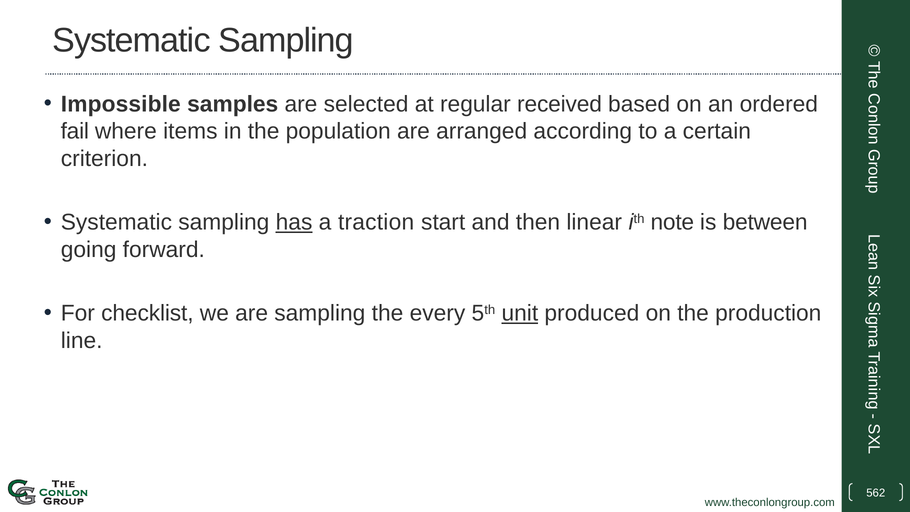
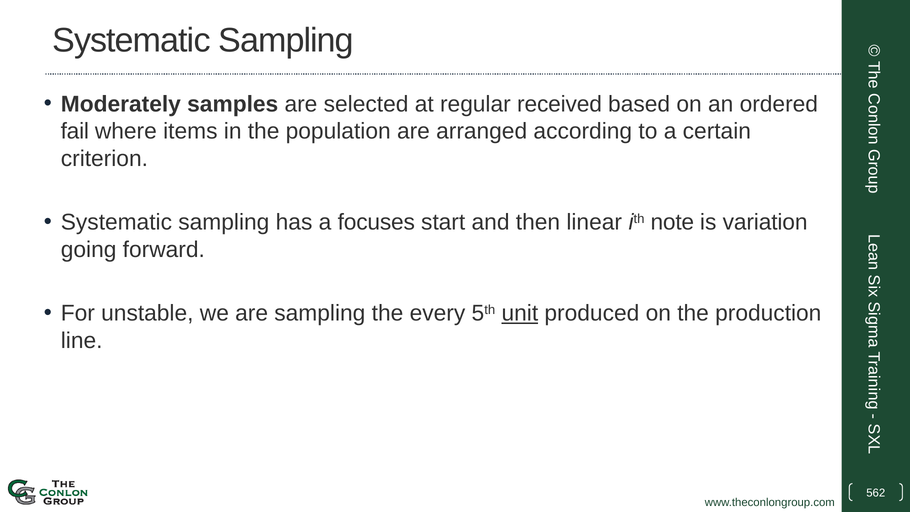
Impossible: Impossible -> Moderately (121, 104)
has underline: present -> none (294, 222)
traction: traction -> focuses (376, 222)
between: between -> variation (765, 222)
checklist: checklist -> unstable (147, 313)
